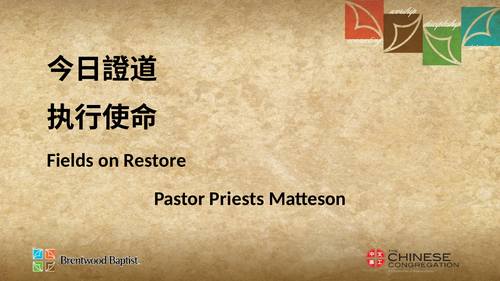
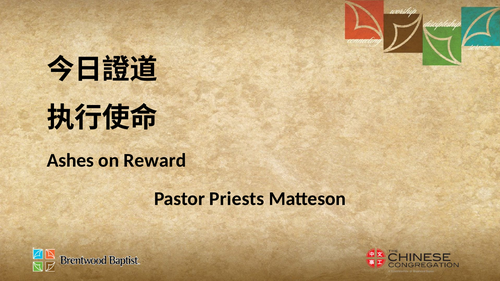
Fields: Fields -> Ashes (70, 161)
Restore: Restore -> Reward (155, 161)
